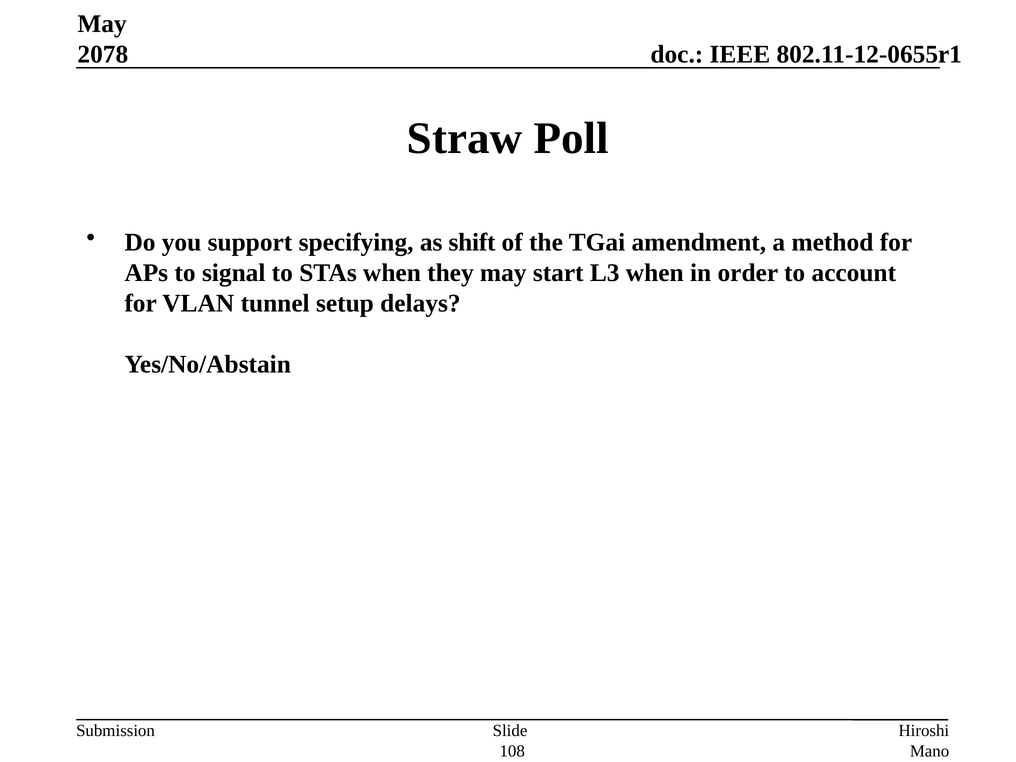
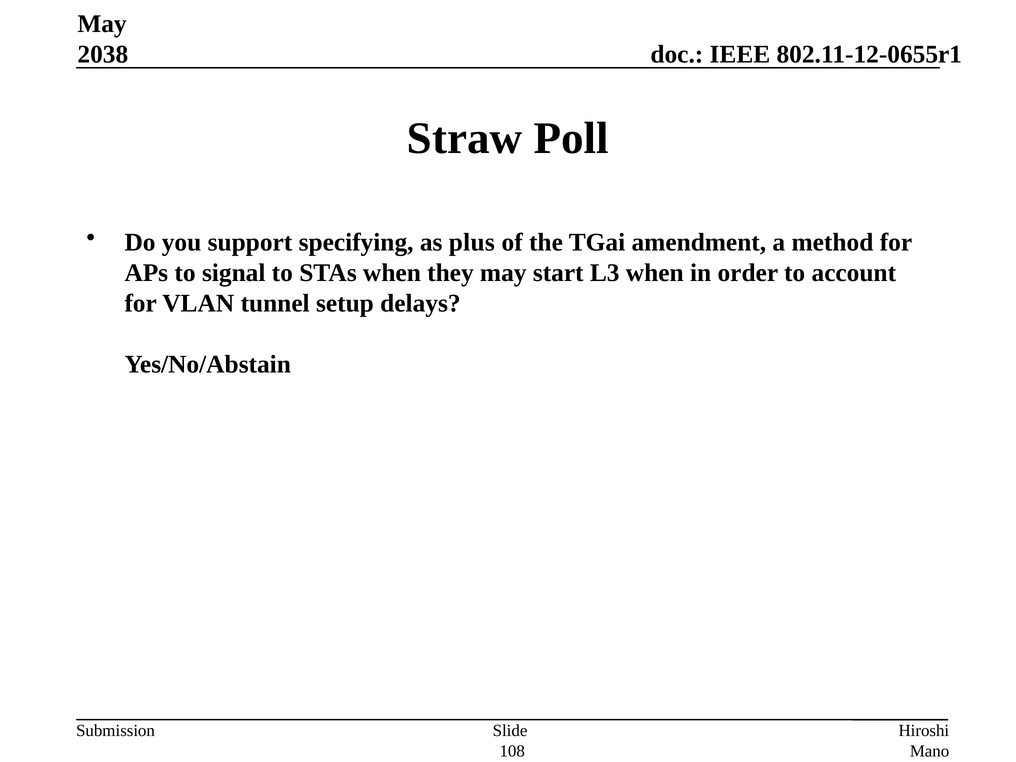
2078: 2078 -> 2038 (103, 54)
shift: shift -> plus (472, 242)
